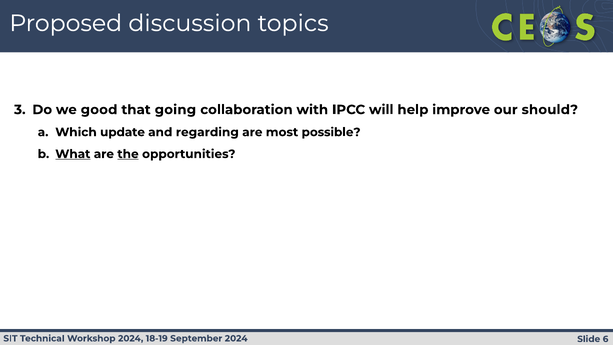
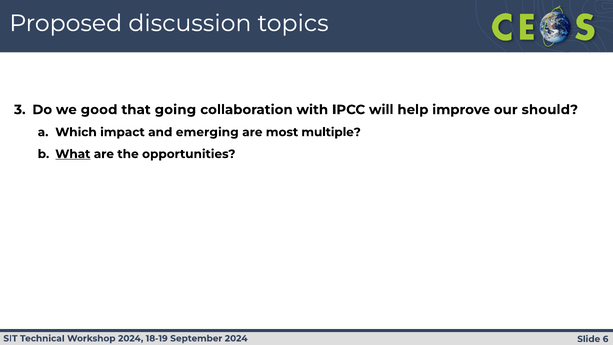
update: update -> impact (122, 132)
regarding: regarding -> emerging (207, 132)
possible: possible -> multiple (331, 132)
the underline: present -> none (128, 154)
